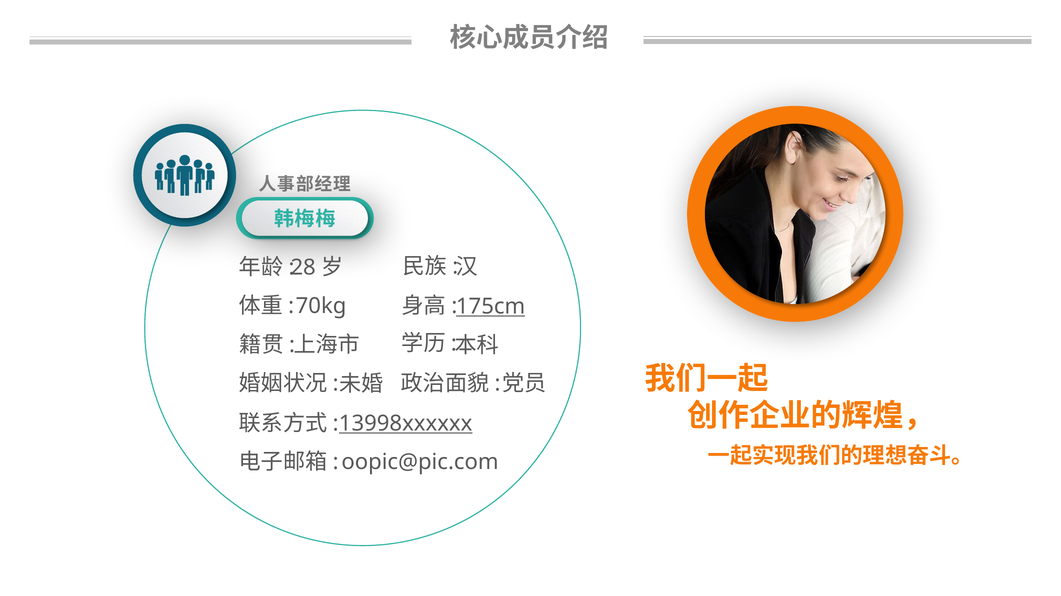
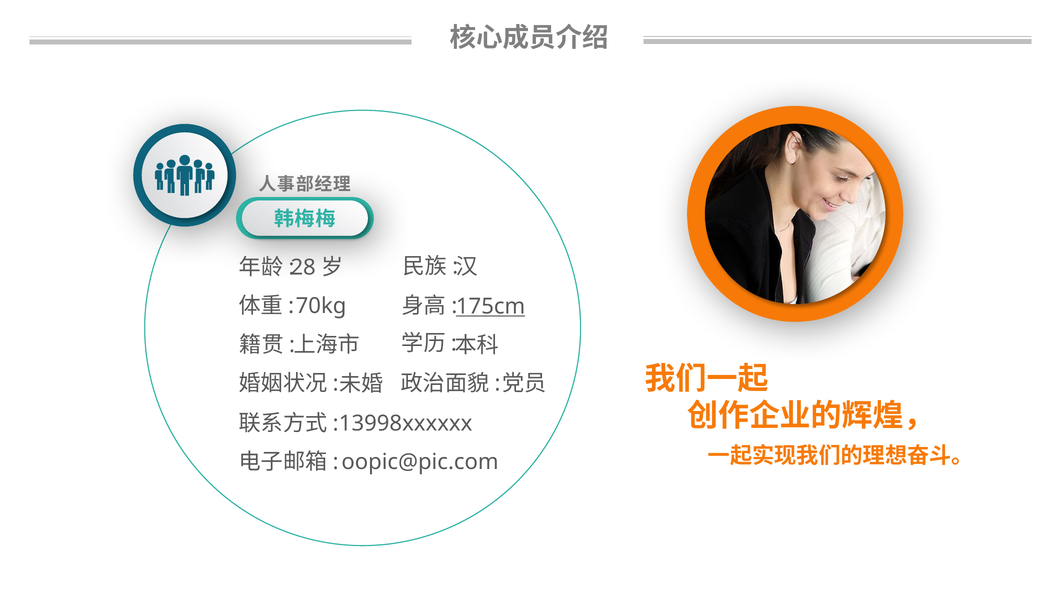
13998xxxxxx underline: present -> none (406, 424)
